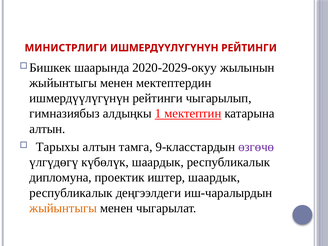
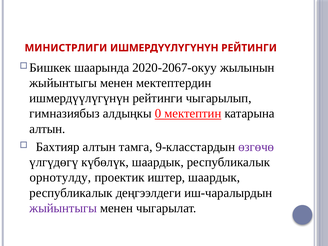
2020-2029-окуу: 2020-2029-окуу -> 2020-2067-окуу (175, 68)
1: 1 -> 0 (158, 114)
Тарыхы: Тарыхы -> Бахтияр (58, 147)
дипломуна: дипломуна -> орнотулду (60, 178)
жыйынтыгы colour: orange -> purple (63, 208)
